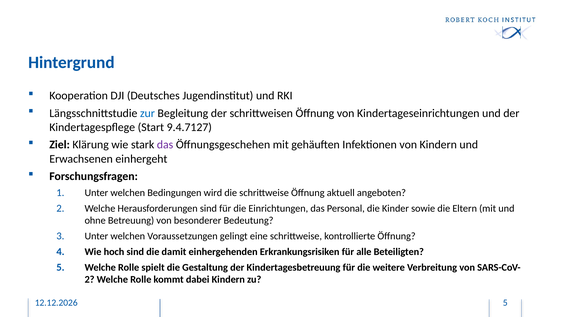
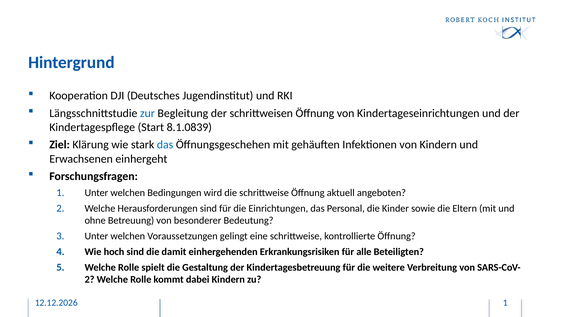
9.4.7127: 9.4.7127 -> 8.1.0839 (189, 127)
das colour: purple -> blue (165, 145)
5: 5 -> 1 (505, 303)
